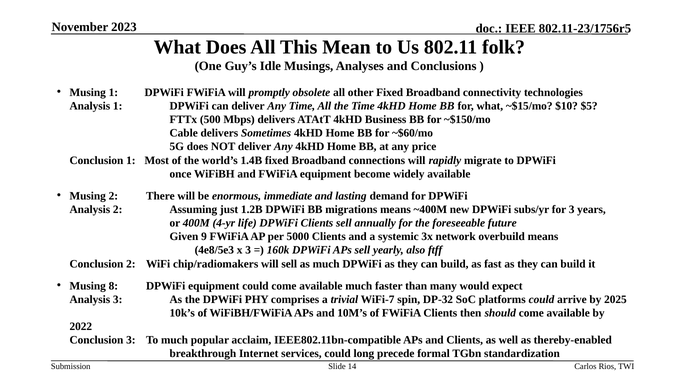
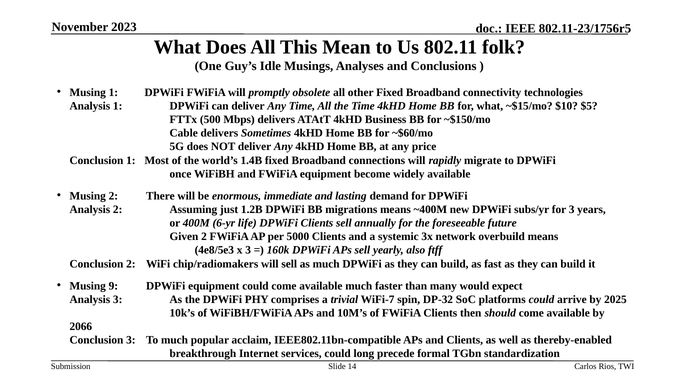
4-yr: 4-yr -> 6-yr (224, 223)
Given 9: 9 -> 2 (204, 237)
8: 8 -> 9 (113, 286)
2022: 2022 -> 2066 (81, 327)
